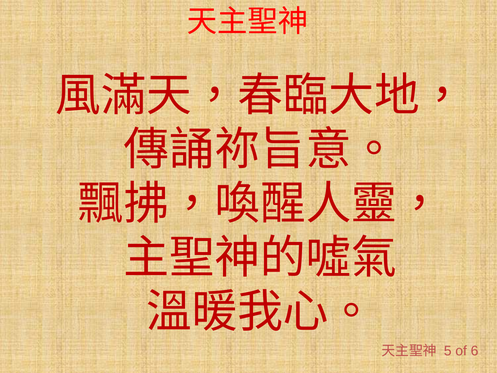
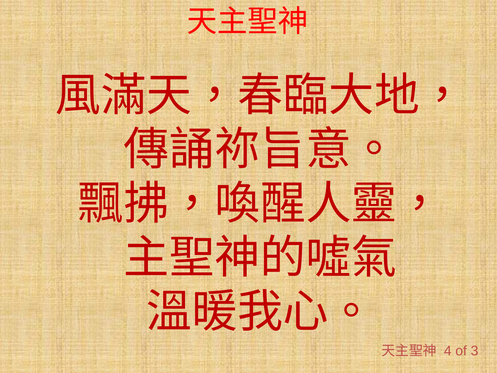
5: 5 -> 4 (448, 351)
6: 6 -> 3 (475, 351)
